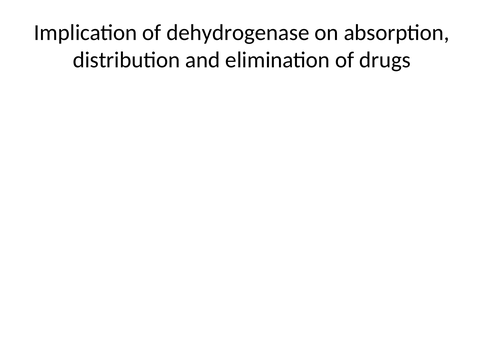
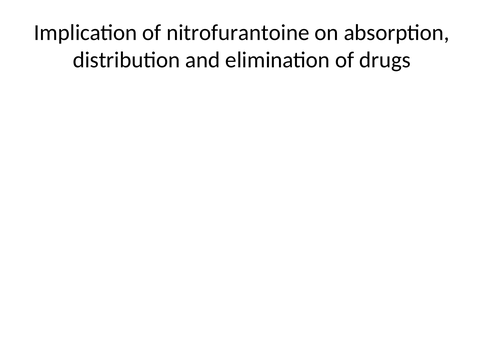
dehydrogenase: dehydrogenase -> nitrofurantoine (238, 33)
